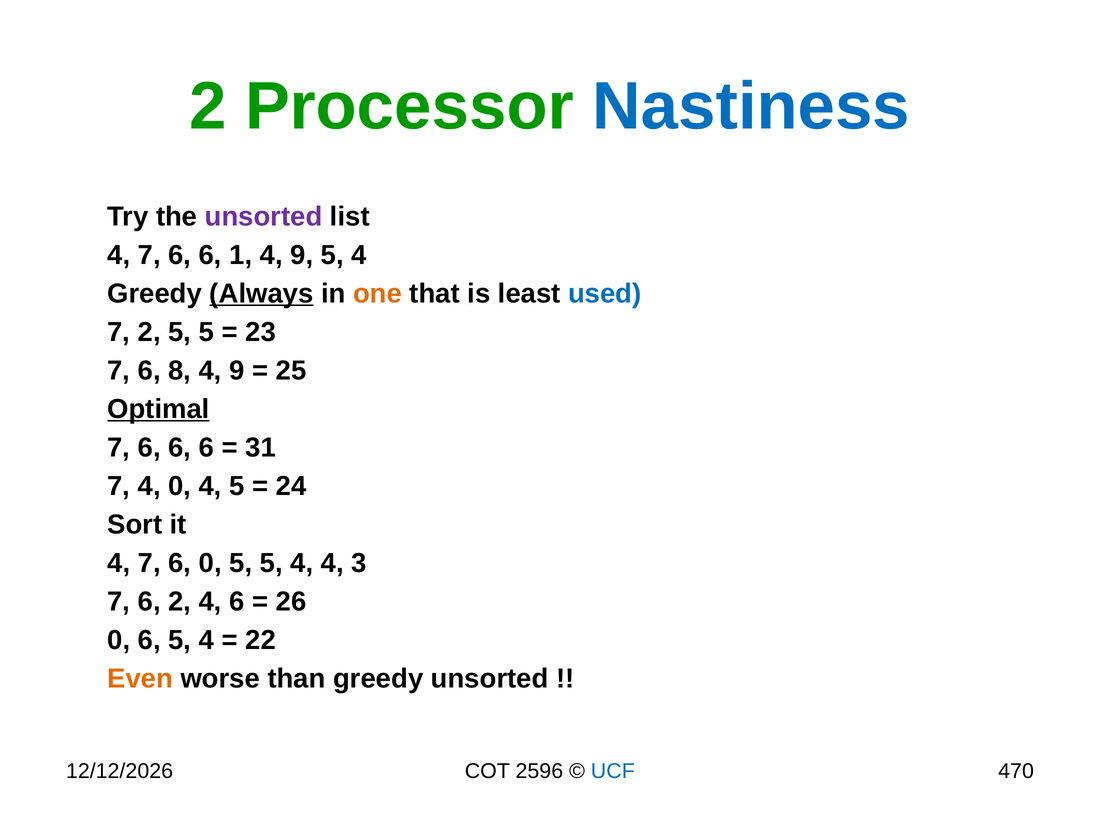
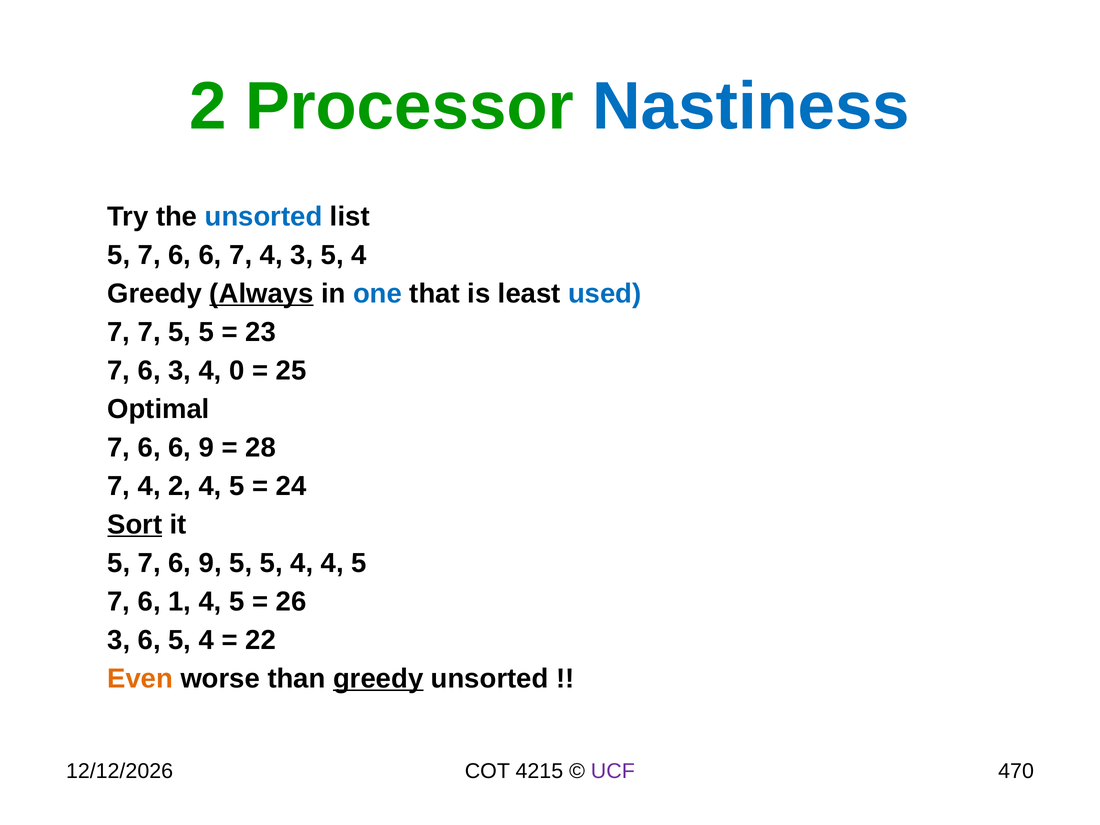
unsorted colour: purple -> blue (264, 216)
4: 4 -> 5 (119, 255)
6 1: 1 -> 7 (241, 255)
9: 9 -> 3 (302, 255)
one colour: orange -> blue (377, 293)
7 2: 2 -> 7 (149, 332)
6 8: 8 -> 3 (180, 370)
9: 9 -> 0 (237, 370)
Optimal underline: present -> none (158, 409)
6 6 6: 6 -> 9 (206, 447)
31: 31 -> 28 (261, 447)
4 0: 0 -> 2 (180, 486)
Sort underline: none -> present (135, 524)
4: 4 -> 5 (119, 563)
7 6 0: 0 -> 9 (210, 563)
4 4 3: 3 -> 5 (359, 563)
6 2: 2 -> 1 (180, 601)
6: 6 -> 5 (237, 601)
0: 0 -> 3 (119, 640)
greedy underline: none -> present (378, 678)
2596: 2596 -> 4215 (539, 771)
UCF colour: blue -> purple (613, 771)
